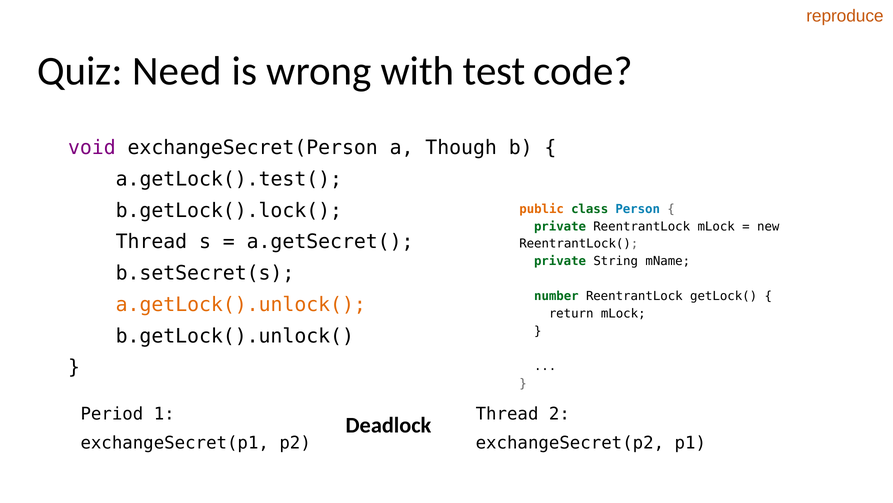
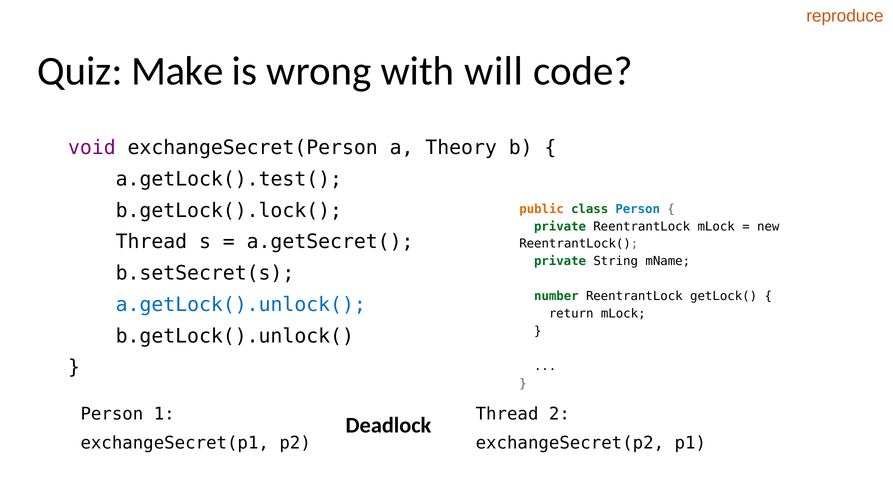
Need: Need -> Make (177, 71)
test: test -> will (494, 71)
Though: Though -> Theory (461, 148)
a.getLock().unlock( colour: orange -> blue (241, 304)
Period: Period -> Person (112, 414)
